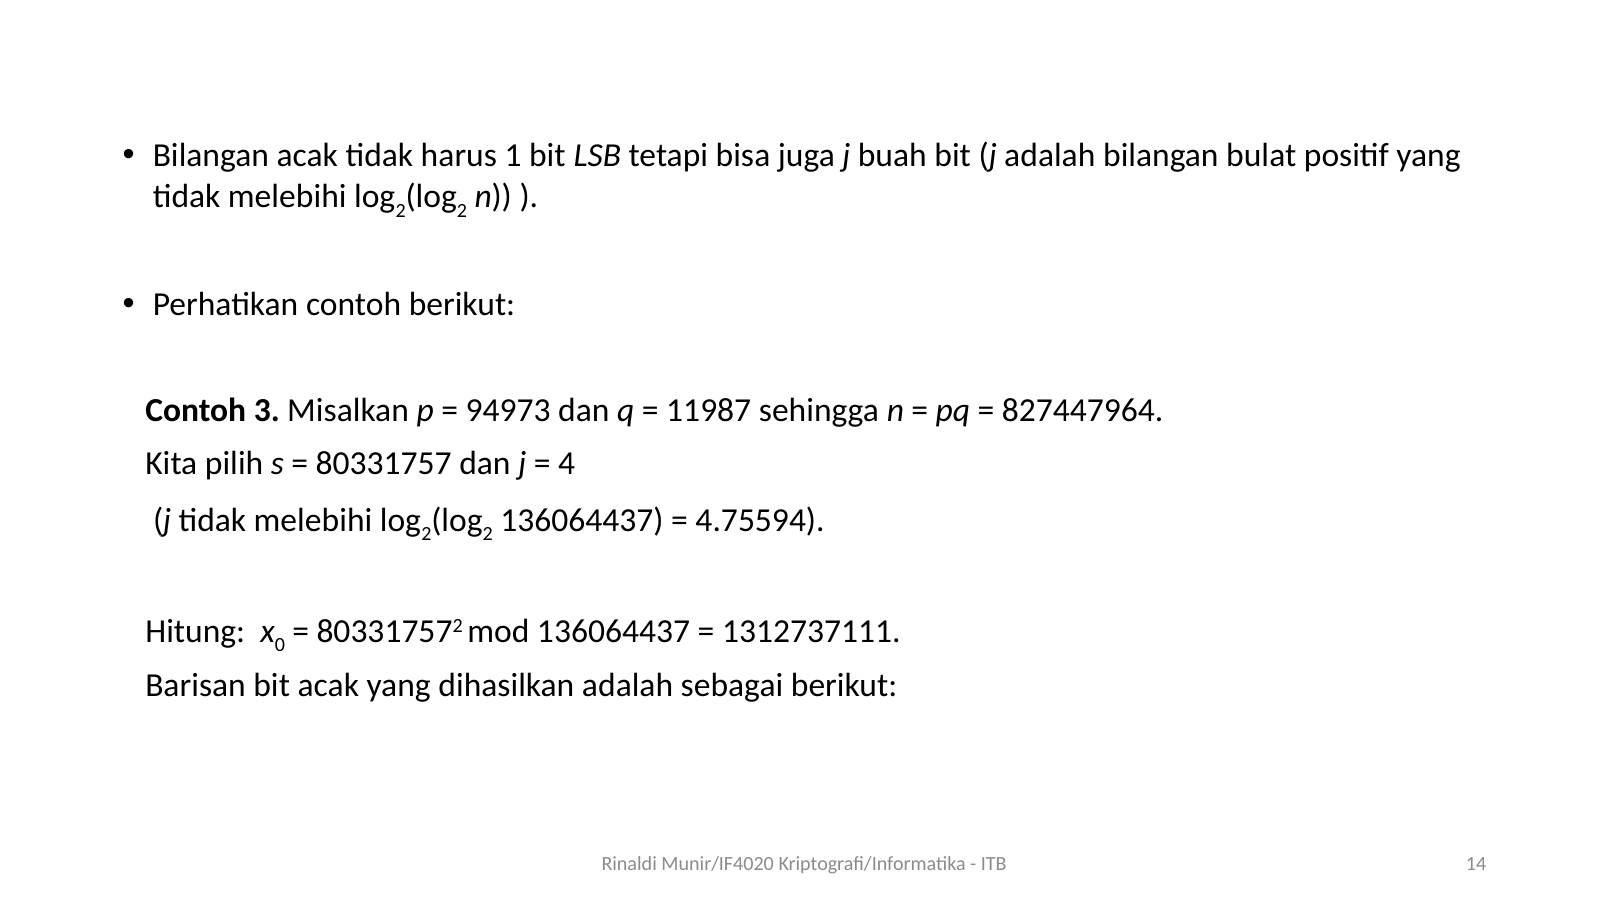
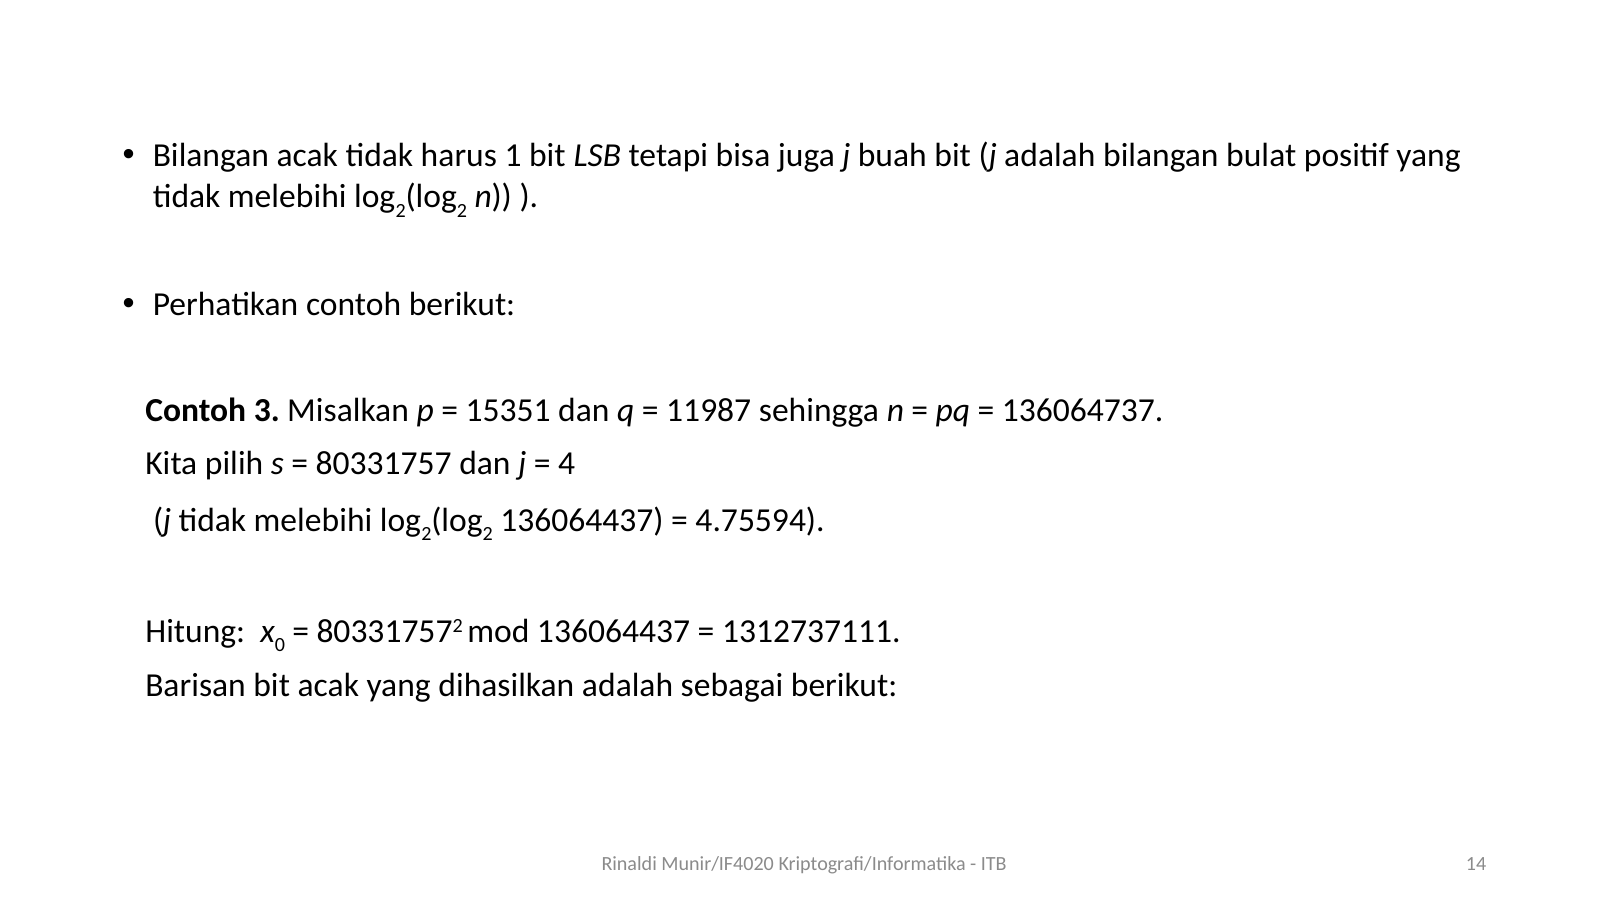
94973: 94973 -> 15351 (508, 410)
827447964: 827447964 -> 136064737 (1083, 410)
